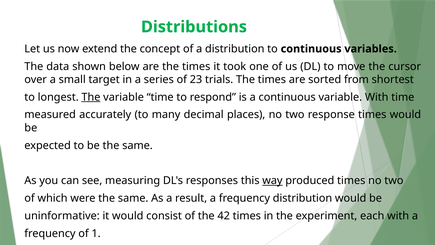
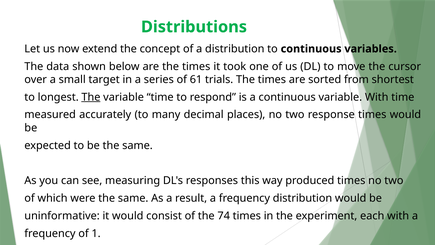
23: 23 -> 61 (196, 79)
way underline: present -> none (272, 180)
42: 42 -> 74 (224, 216)
